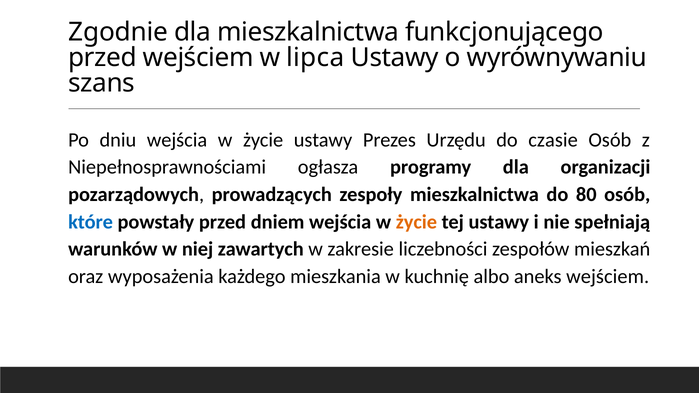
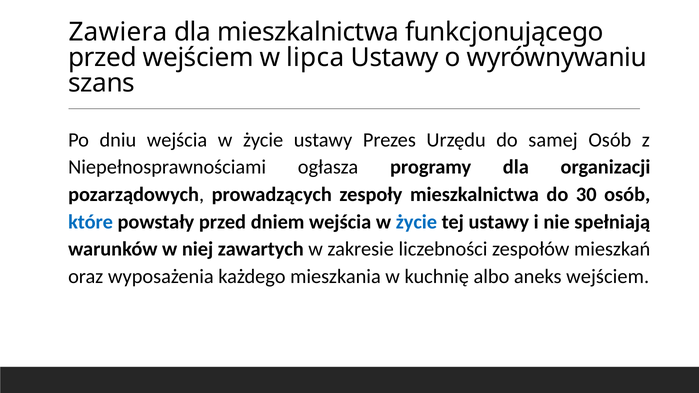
Zgodnie: Zgodnie -> Zawiera (118, 32)
czasie: czasie -> samej (553, 140)
80: 80 -> 30 (586, 195)
życie colour: orange -> blue (416, 222)
